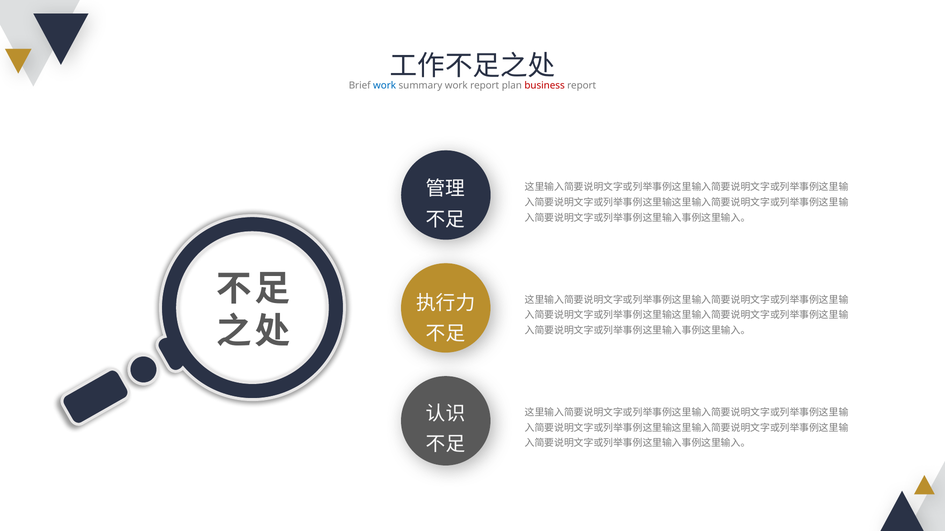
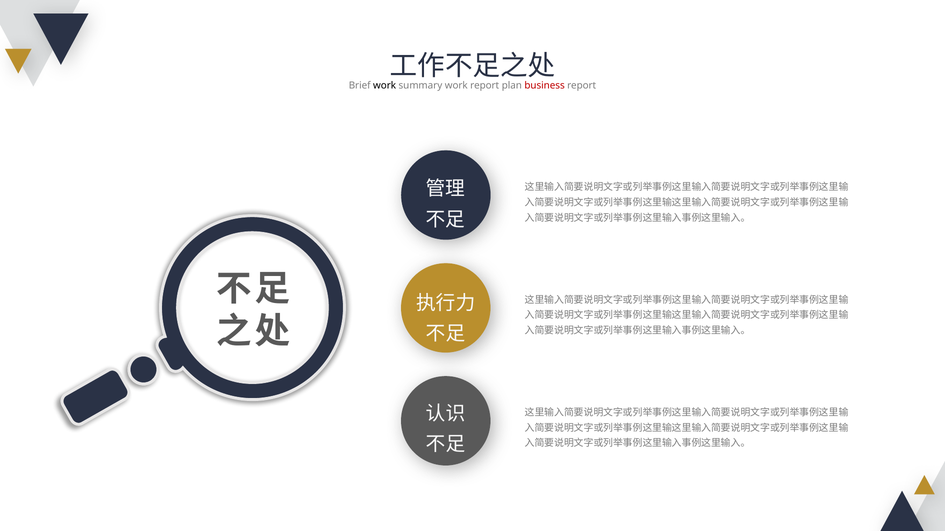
work colour: blue -> black (385, 85)
